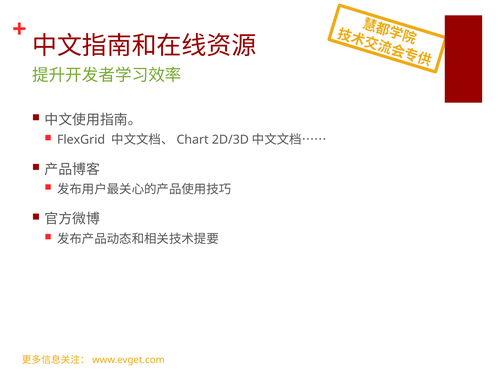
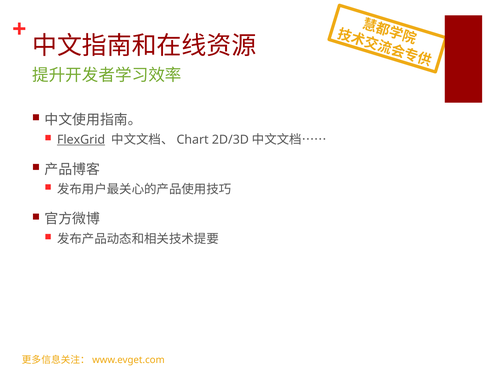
FlexGrid underline: none -> present (81, 139)
